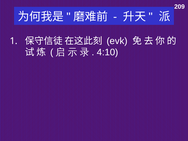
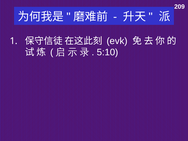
4:10: 4:10 -> 5:10 (108, 52)
